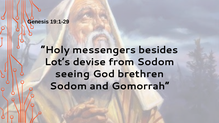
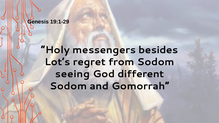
devise: devise -> regret (89, 62)
brethren: brethren -> different (141, 74)
